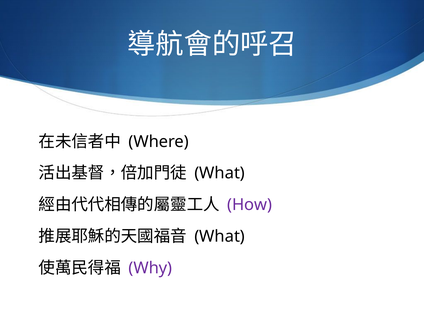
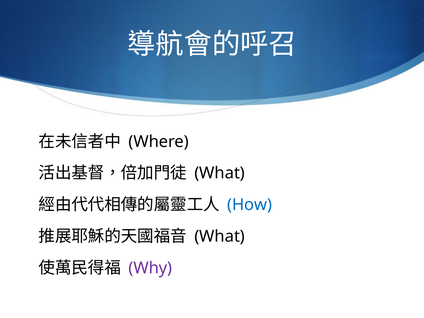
How colour: purple -> blue (250, 205)
